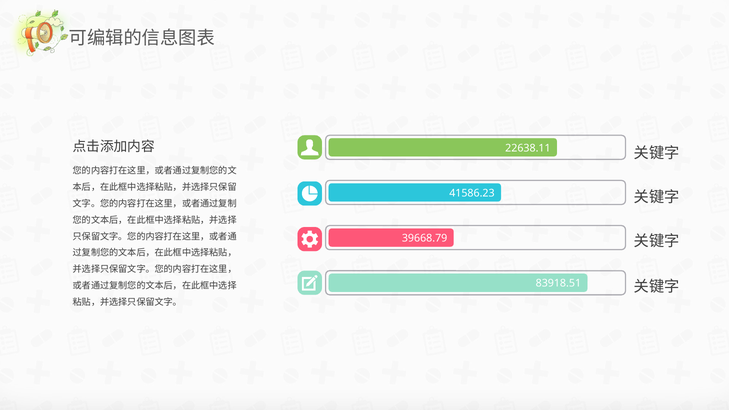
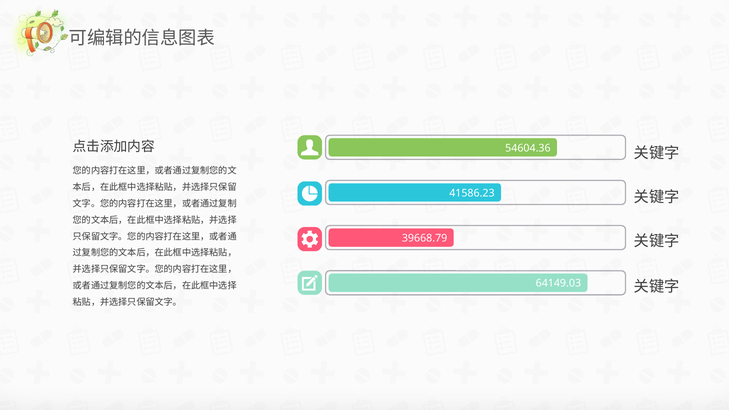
22638.11: 22638.11 -> 54604.36 (528, 148)
83918.51: 83918.51 -> 64149.03 (558, 284)
